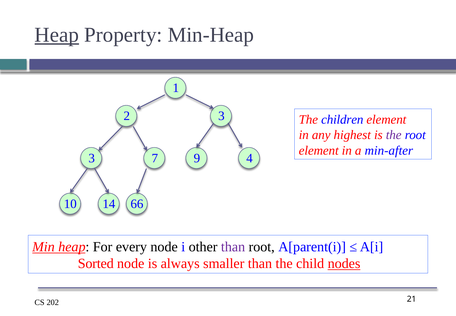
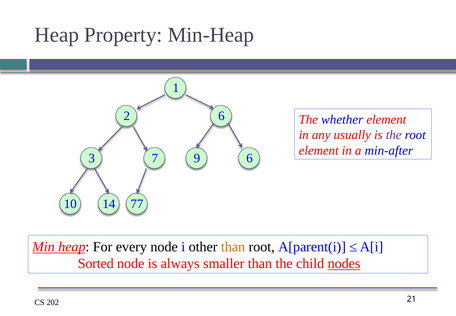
Heap underline: present -> none (57, 35)
2 3: 3 -> 6 (221, 116)
children: children -> whether (342, 119)
highest: highest -> usually (352, 135)
9 4: 4 -> 6 (250, 158)
66: 66 -> 77 (137, 204)
than colour: purple -> orange (233, 246)
